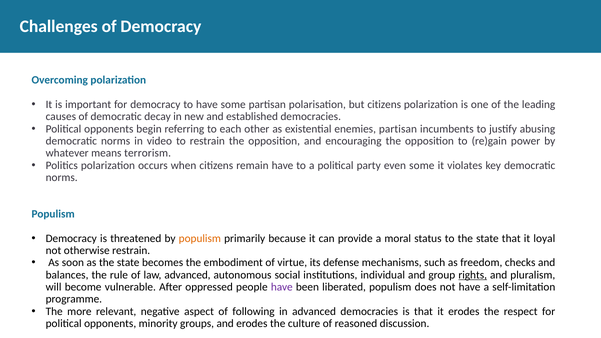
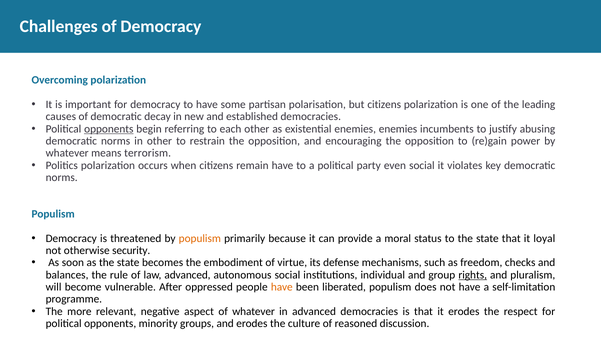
opponents underline: none -> present (109, 129)
enemies partisan: partisan -> enemies (398, 129)
in video: video -> other (159, 141)
even some: some -> social (422, 165)
otherwise restrain: restrain -> security (131, 251)
have colour: purple -> orange (282, 287)
of following: following -> whatever (254, 311)
